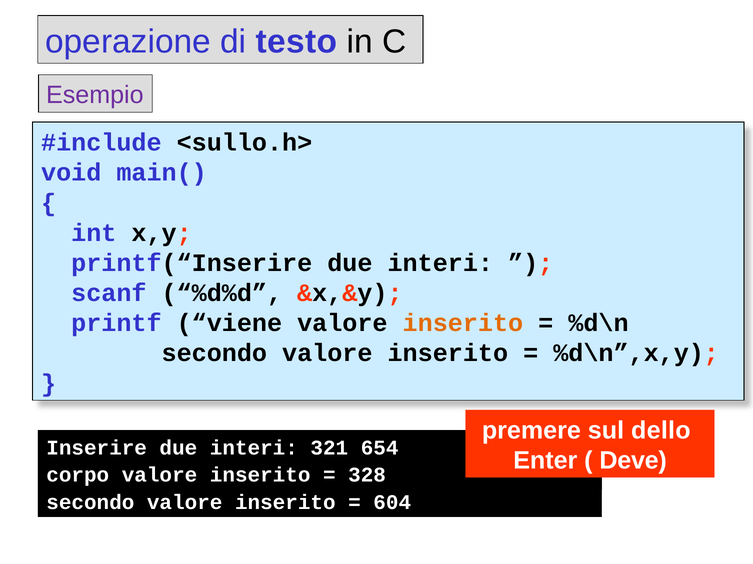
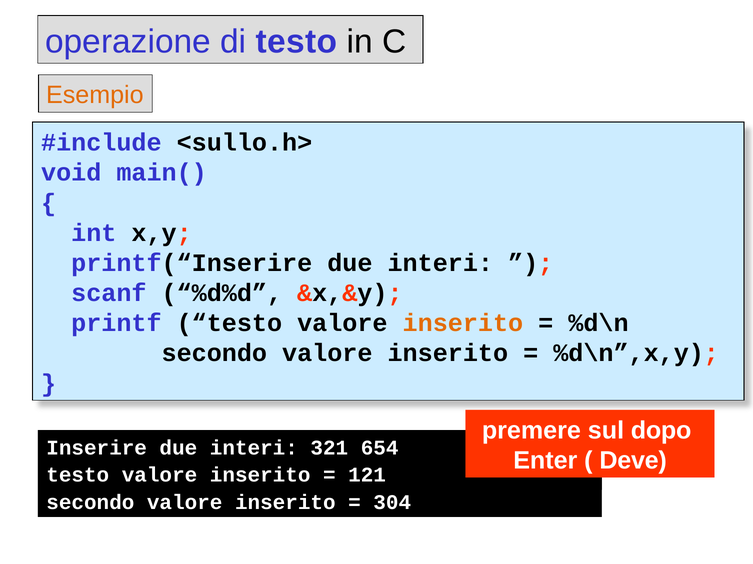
Esempio colour: purple -> orange (95, 95)
printf viene: viene -> testo (229, 324)
dello: dello -> dopo (661, 431)
corpo: corpo -> testo (78, 476)
328: 328 -> 121 (367, 476)
604: 604 -> 304 (392, 503)
